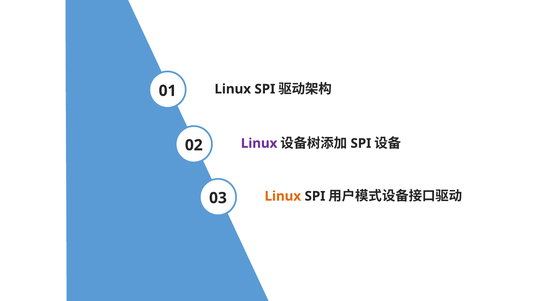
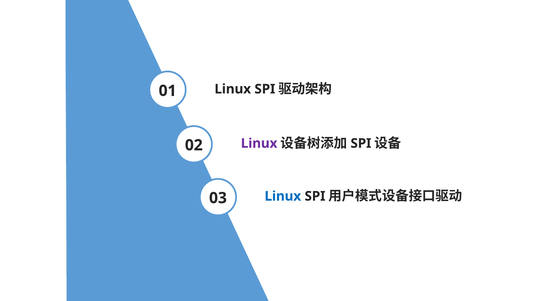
Linux colour: orange -> blue (283, 196)
